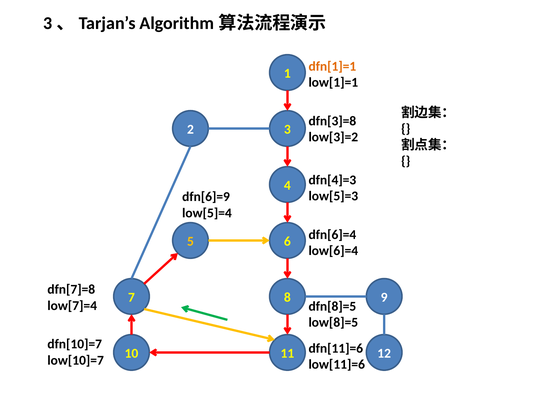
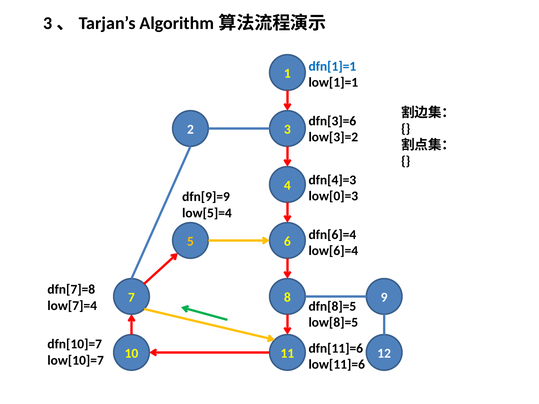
dfn[1]=1 colour: orange -> blue (332, 66)
dfn[3]=8: dfn[3]=8 -> dfn[3]=6 (332, 121)
low[5]=3: low[5]=3 -> low[0]=3 (333, 196)
dfn[6]=9: dfn[6]=9 -> dfn[9]=9 (206, 197)
